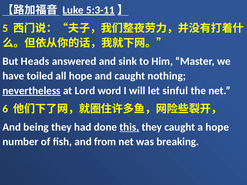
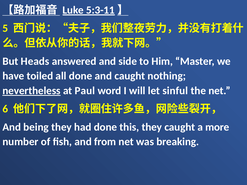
sink: sink -> side (128, 61)
all hope: hope -> done (81, 76)
Lord: Lord -> Paul (85, 91)
this underline: present -> none (129, 127)
a hope: hope -> more (217, 127)
